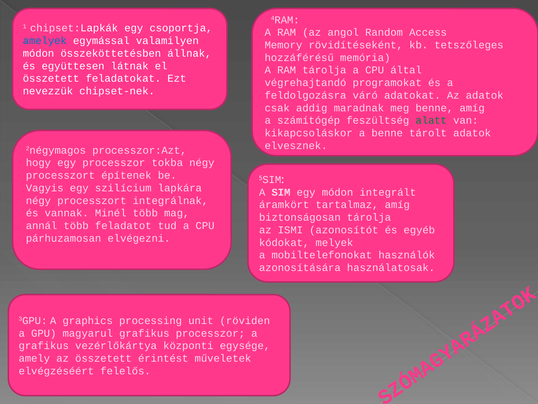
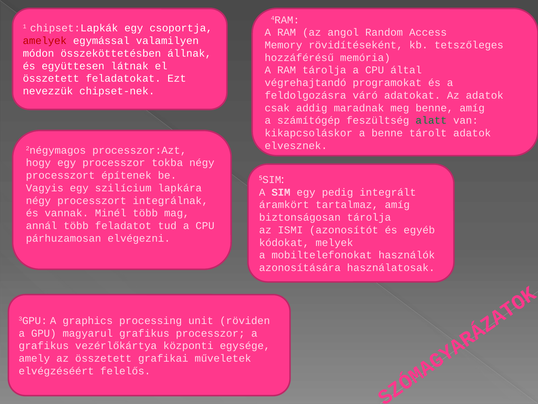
amelyek colour: blue -> red (45, 41)
egy módon: módon -> pedig (338, 192)
érintést: érintést -> grafikai (163, 358)
